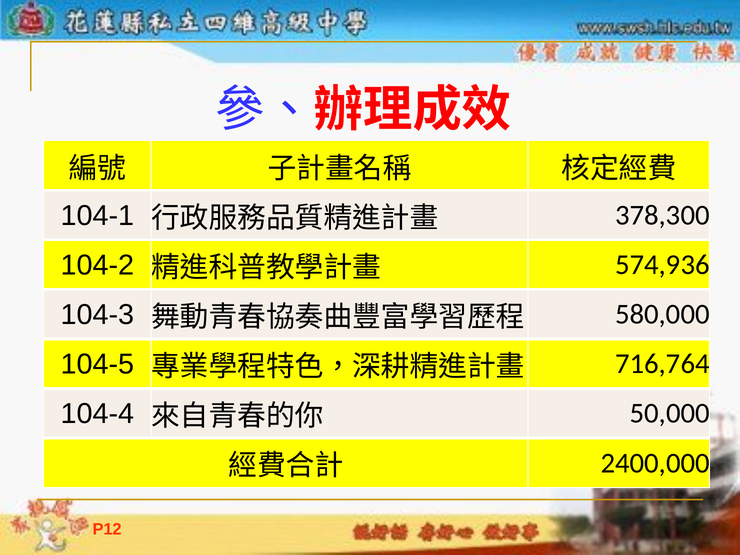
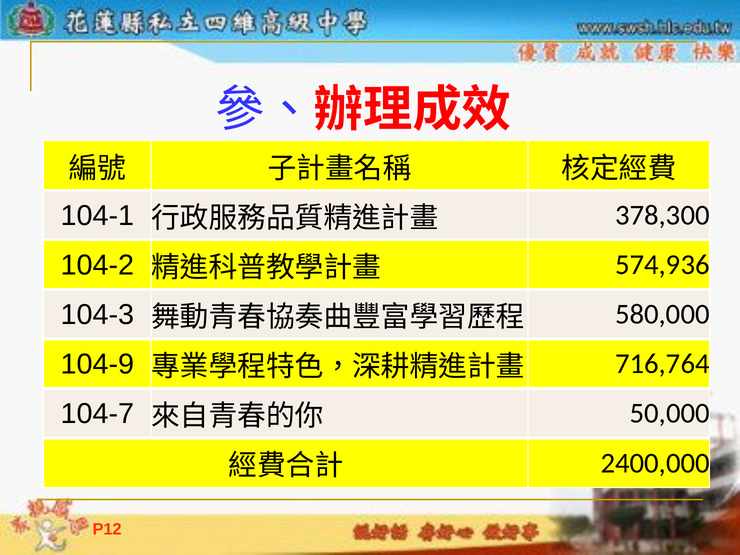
104-5: 104-5 -> 104-9 (97, 364)
104-4: 104-4 -> 104-7 (97, 414)
